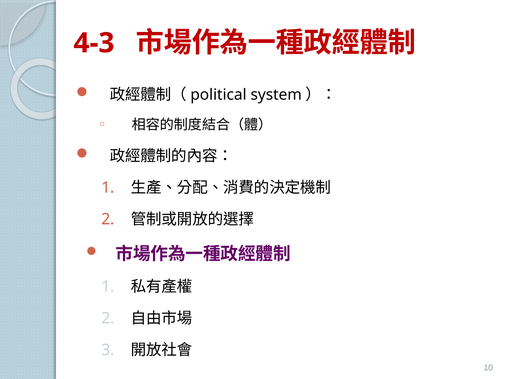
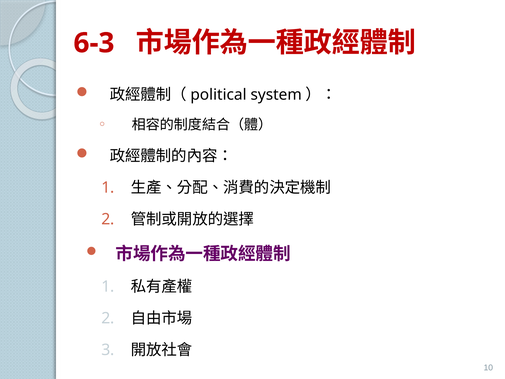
4-3: 4-3 -> 6-3 (94, 43)
